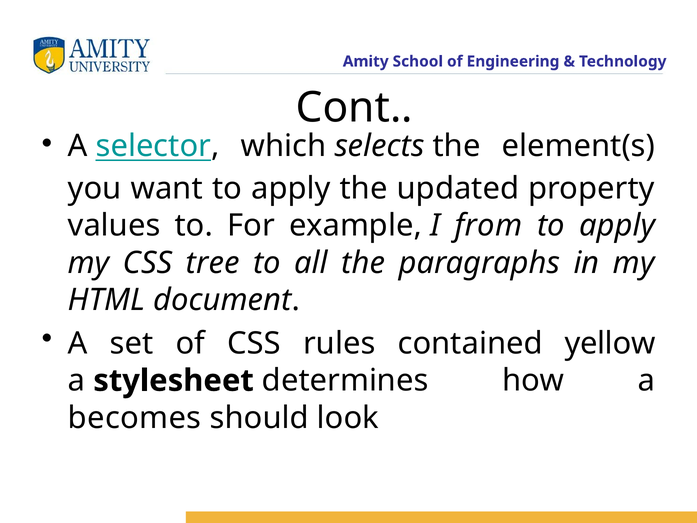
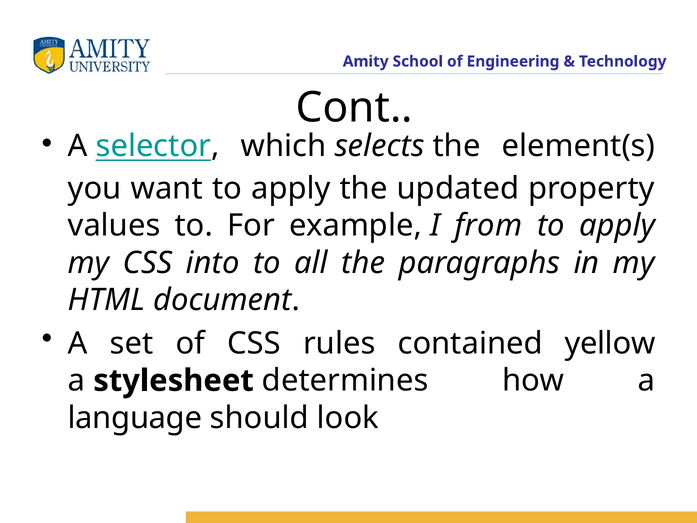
tree: tree -> into (213, 263)
becomes: becomes -> language (135, 418)
